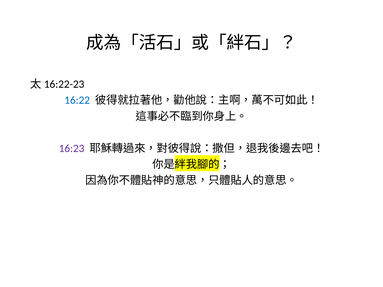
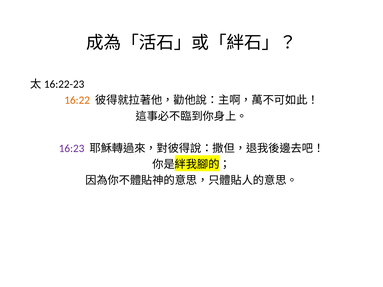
16:22 colour: blue -> orange (77, 100)
